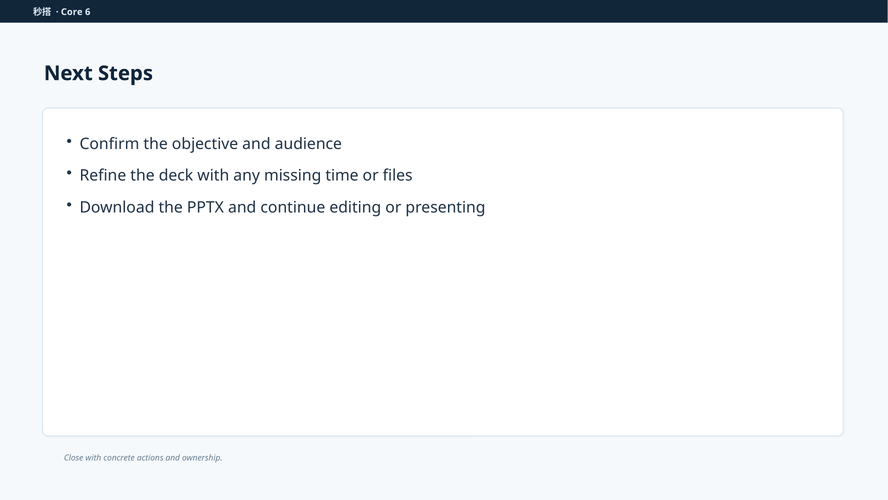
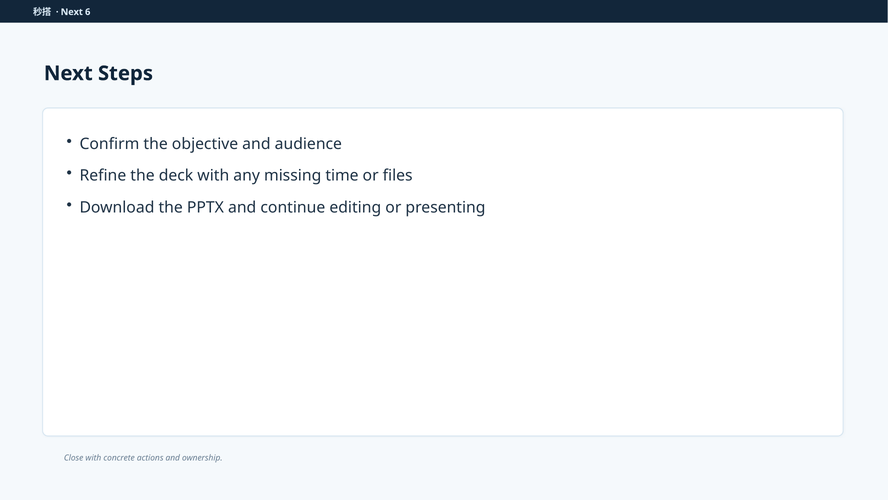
Core: Core -> Next (72, 12)
